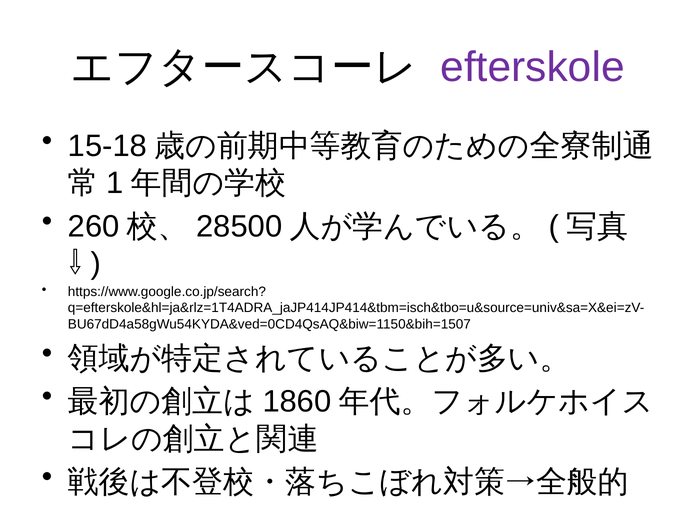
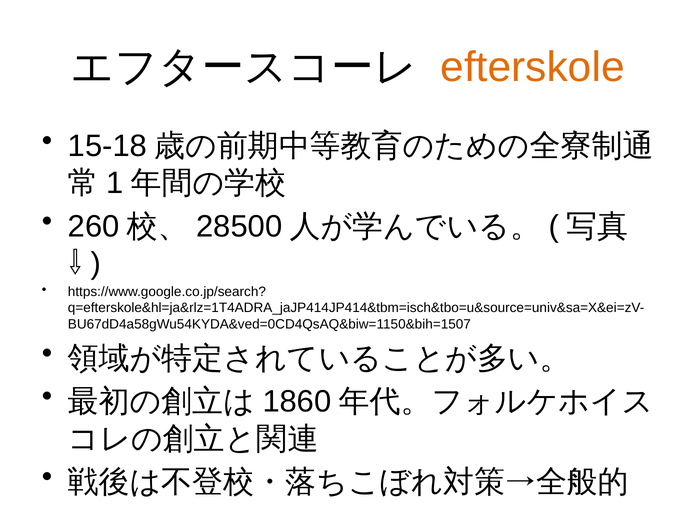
efterskole colour: purple -> orange (533, 67)
